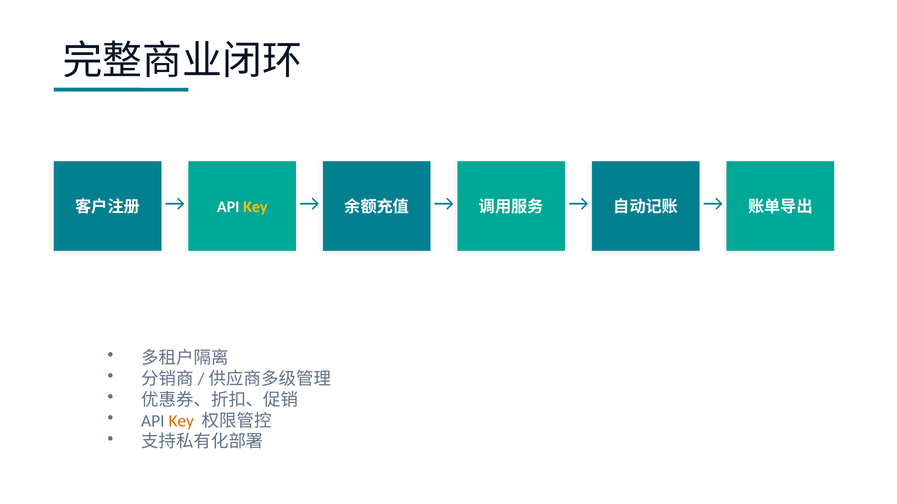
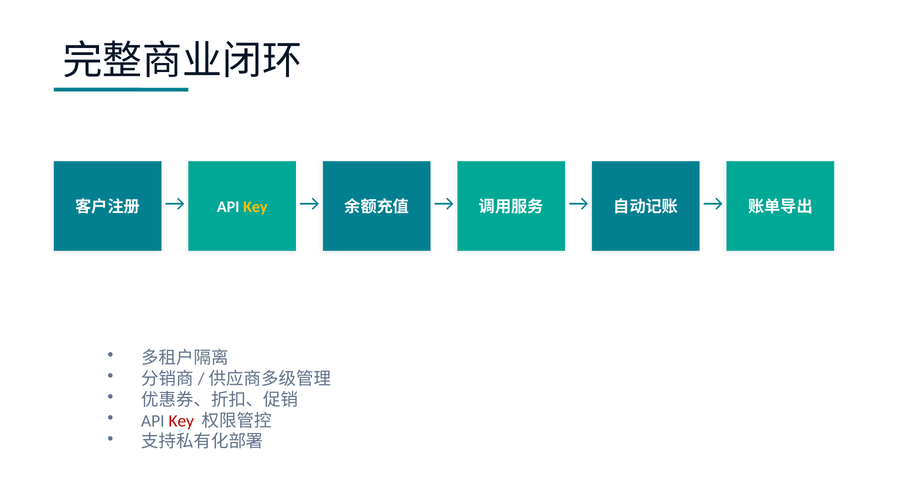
Key colour: orange -> red (181, 421)
